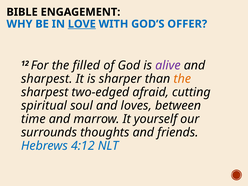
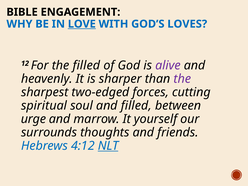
OFFER: OFFER -> LOVES (187, 24)
sharpest: sharpest -> heavenly (47, 79)
the colour: orange -> purple (182, 79)
afraid: afraid -> forces (151, 92)
and loves: loves -> filled (136, 106)
time: time -> urge (33, 119)
NLT underline: none -> present (108, 146)
